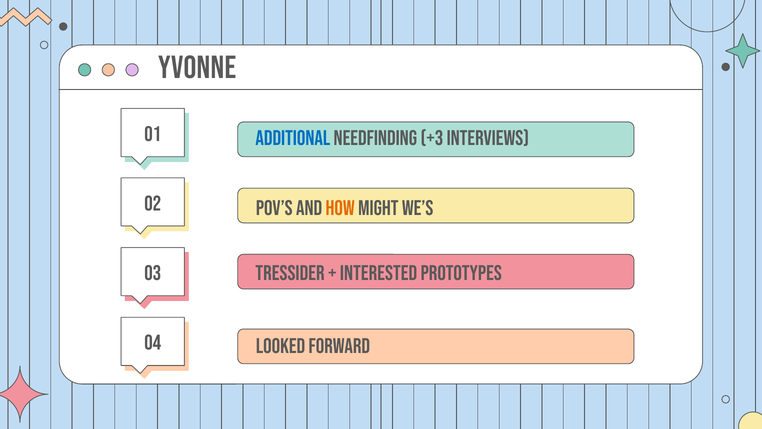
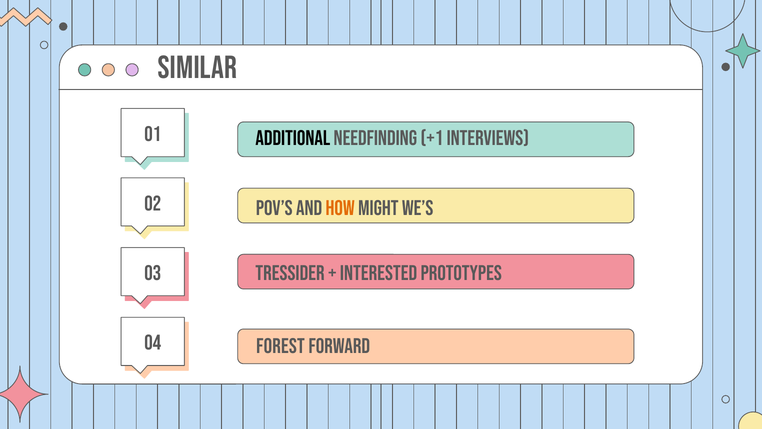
Yvonne: Yvonne -> Similar (197, 68)
Additional colour: blue -> black (293, 138)
+3: +3 -> +1 (432, 138)
Looked: Looked -> Forest (280, 346)
